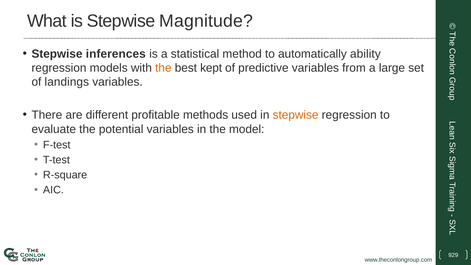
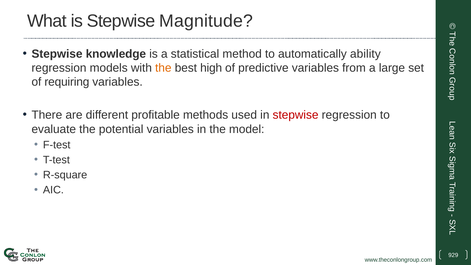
inferences: inferences -> knowledge (116, 54)
kept: kept -> high (211, 68)
landings: landings -> requiring (67, 82)
stepwise colour: orange -> red (296, 115)
